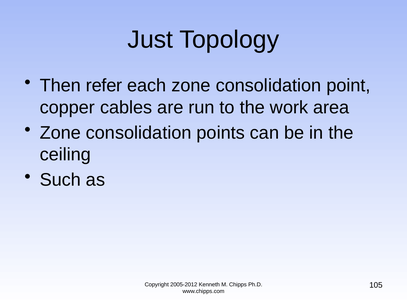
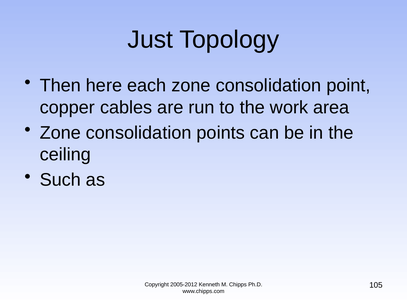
refer: refer -> here (104, 85)
